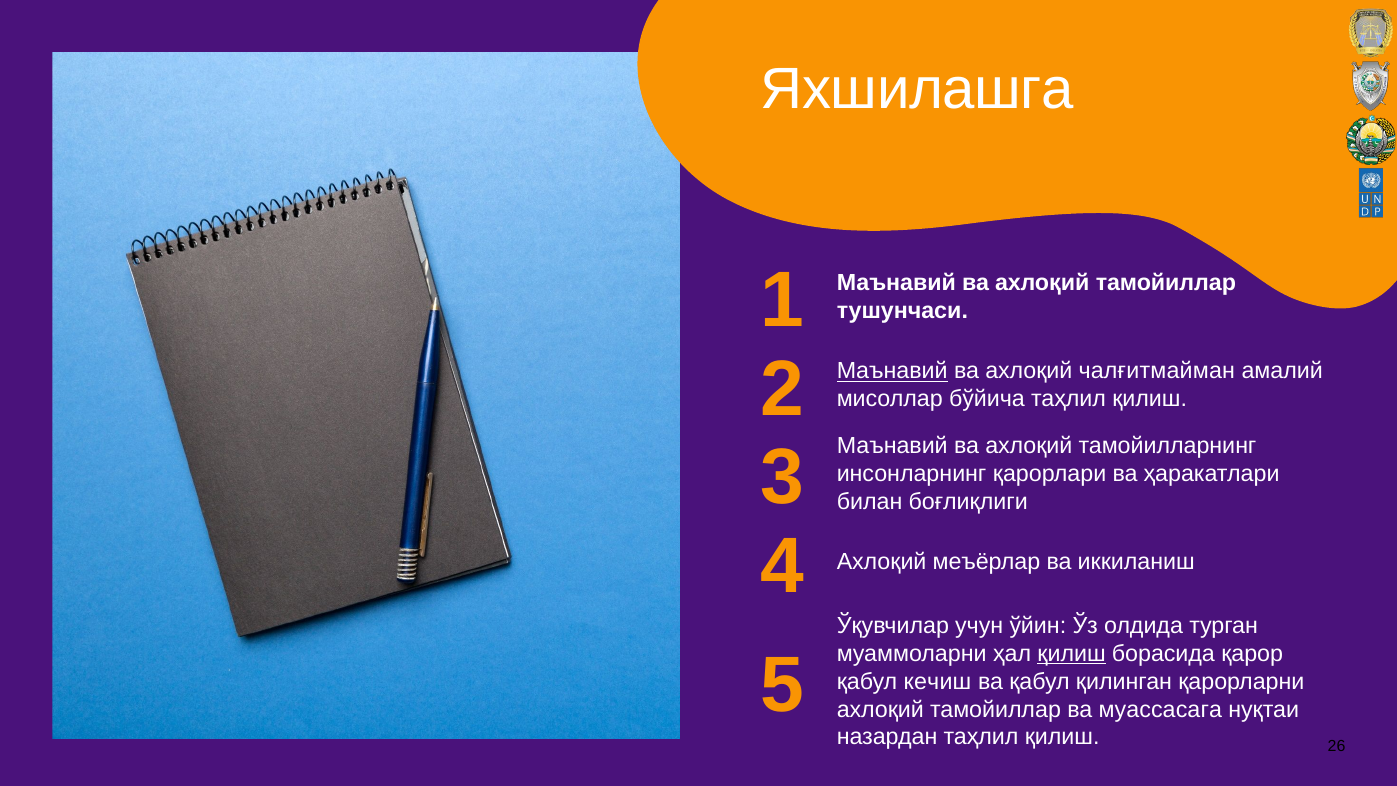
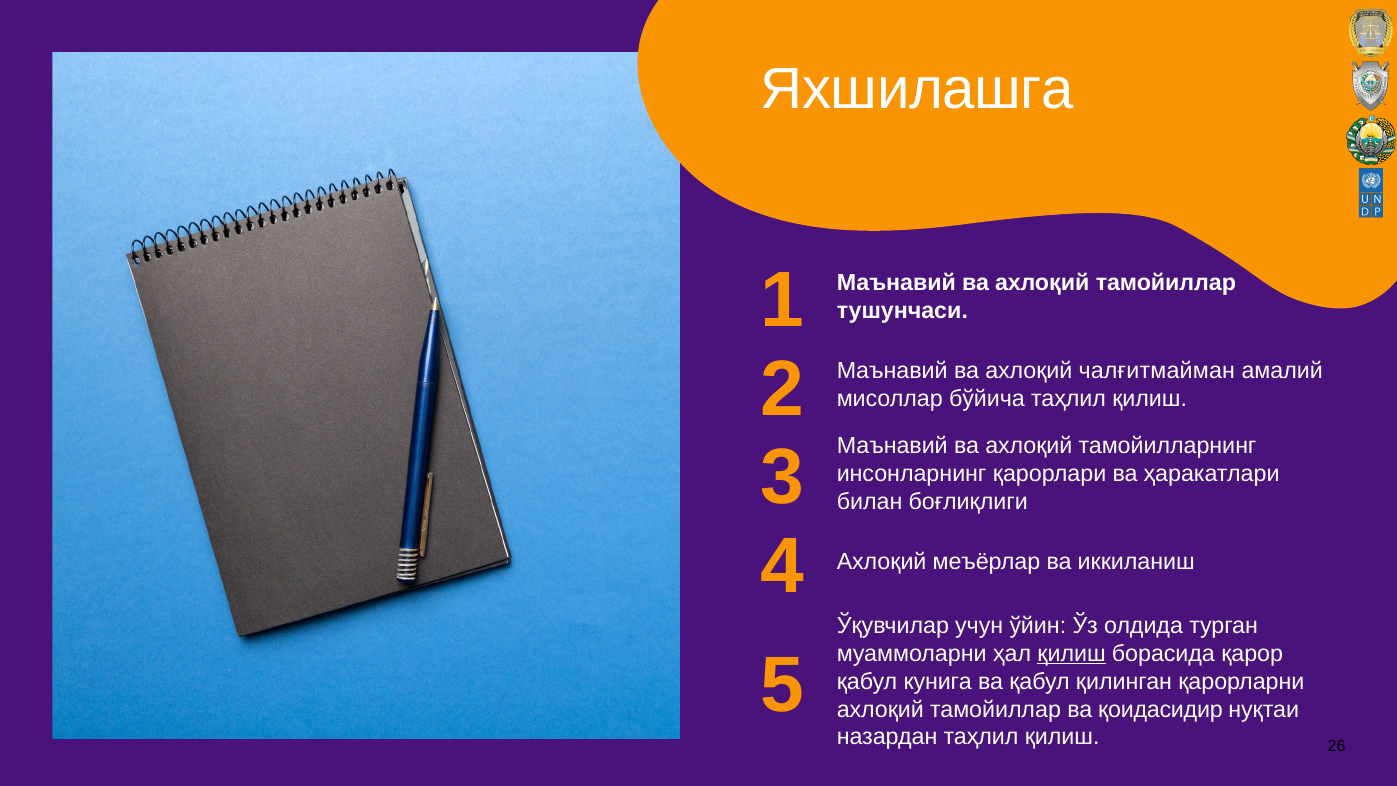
Маънавий underline: present -> none (892, 371)
кeчиш: кeчиш -> кунига (938, 681)
муассасага: муассасага -> қоидасидир (1160, 709)
